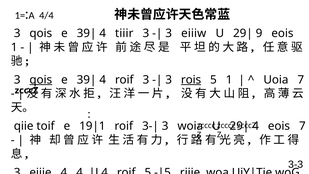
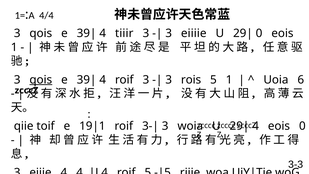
eiiiw: eiiiw -> eiiiie (194, 33)
9: 9 -> 0 (259, 33)
rois underline: present -> none (191, 80)
Uoia 7: 7 -> 6 (301, 80)
eois 7: 7 -> 0 (302, 126)
